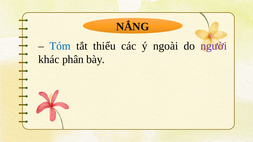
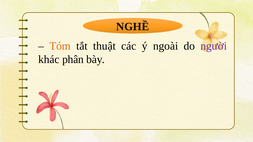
NẮNG: NẮNG -> NGHỀ (133, 27)
Tóm colour: blue -> orange (60, 46)
thiểu: thiểu -> thuật (104, 46)
